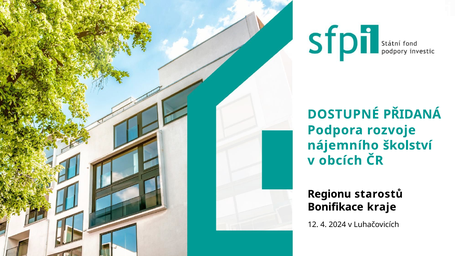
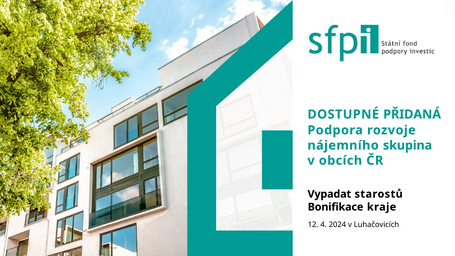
školství: školství -> skupina (408, 145)
Regionu: Regionu -> Vypadat (329, 194)
